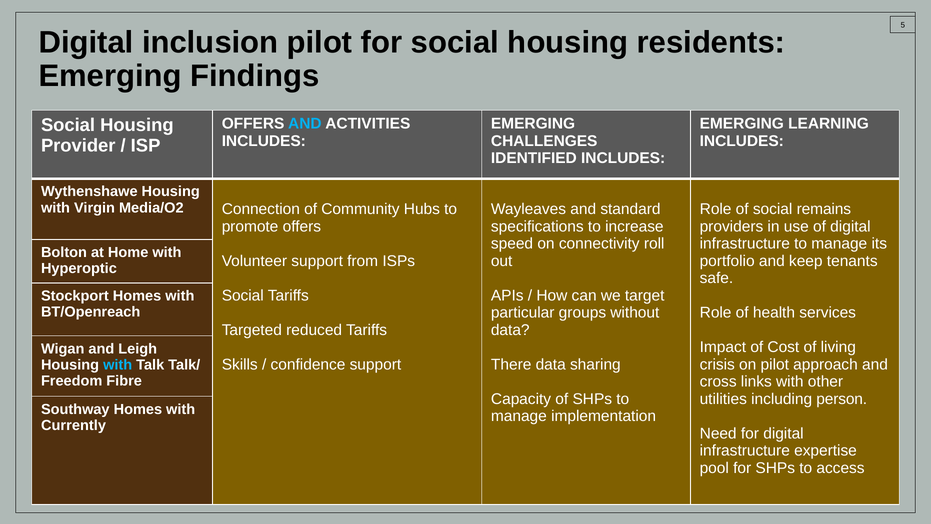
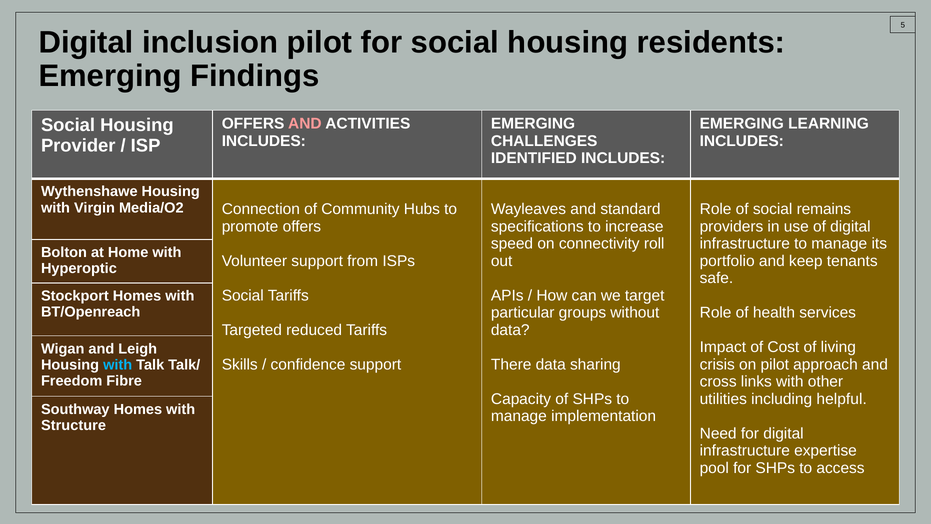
AND colour: light blue -> pink (305, 124)
person: person -> helpful (842, 399)
Currently: Currently -> Structure (74, 425)
